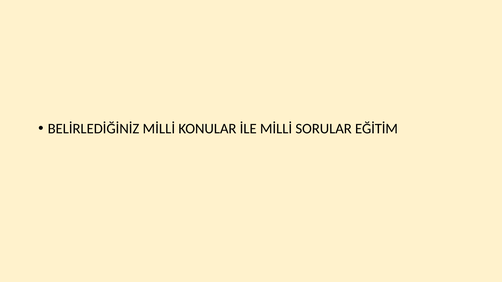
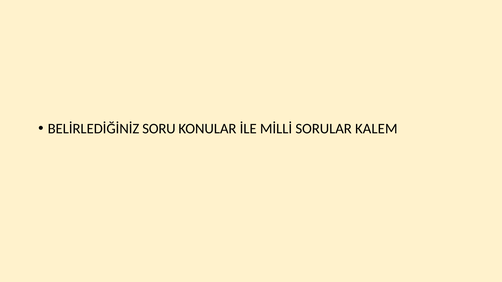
BELİRLEDİĞİNİZ MİLLİ: MİLLİ -> SORU (159, 129)
EĞİTİM: EĞİTİM -> KALEM (376, 129)
